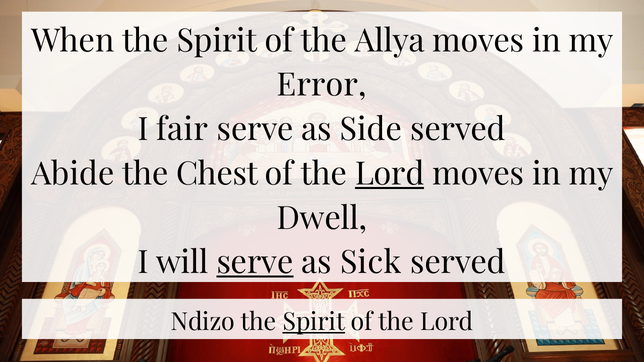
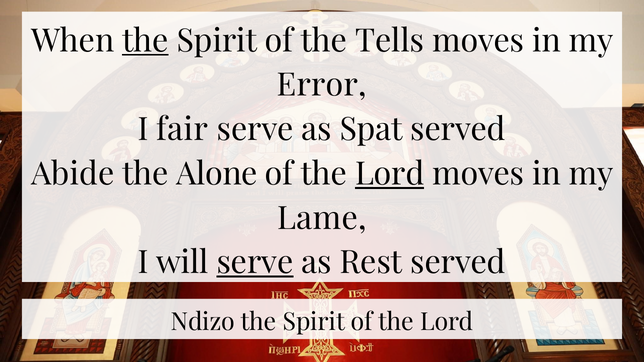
the underline: none -> present (145, 41)
Allya: Allya -> Tells (390, 41)
Side: Side -> Spat (371, 130)
Chest: Chest -> Alone (217, 174)
Dwell: Dwell -> Lame (322, 219)
Sick: Sick -> Rest (371, 263)
Spirit underline: present -> none (314, 322)
